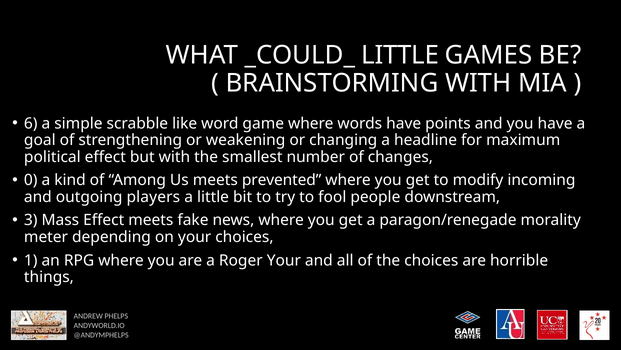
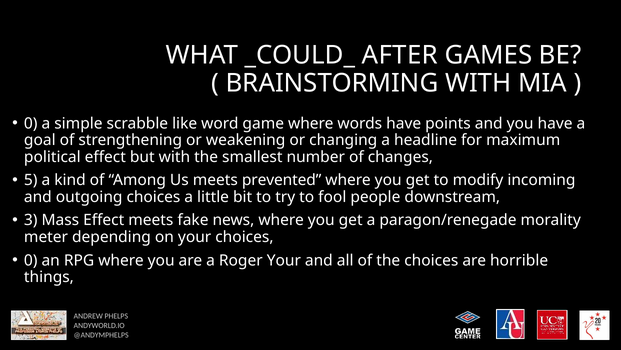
_COULD_ LITTLE: LITTLE -> AFTER (400, 55)
6: 6 -> 0 (31, 123)
0: 0 -> 5 (31, 180)
outgoing players: players -> choices (153, 197)
1: 1 -> 0 (31, 260)
